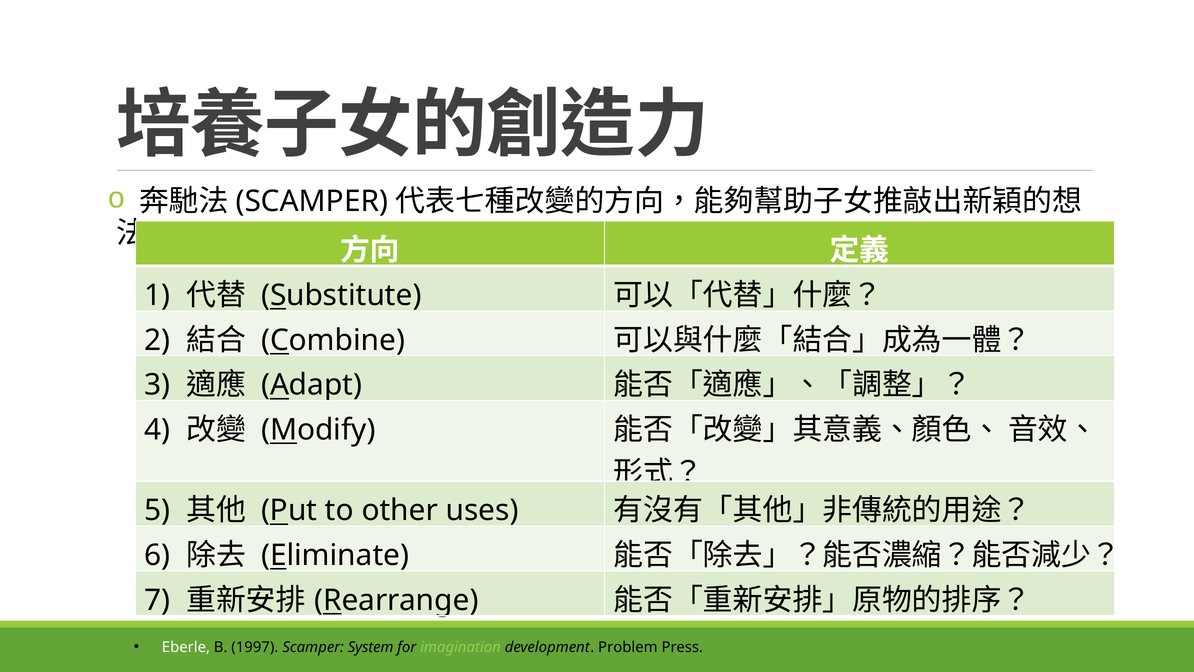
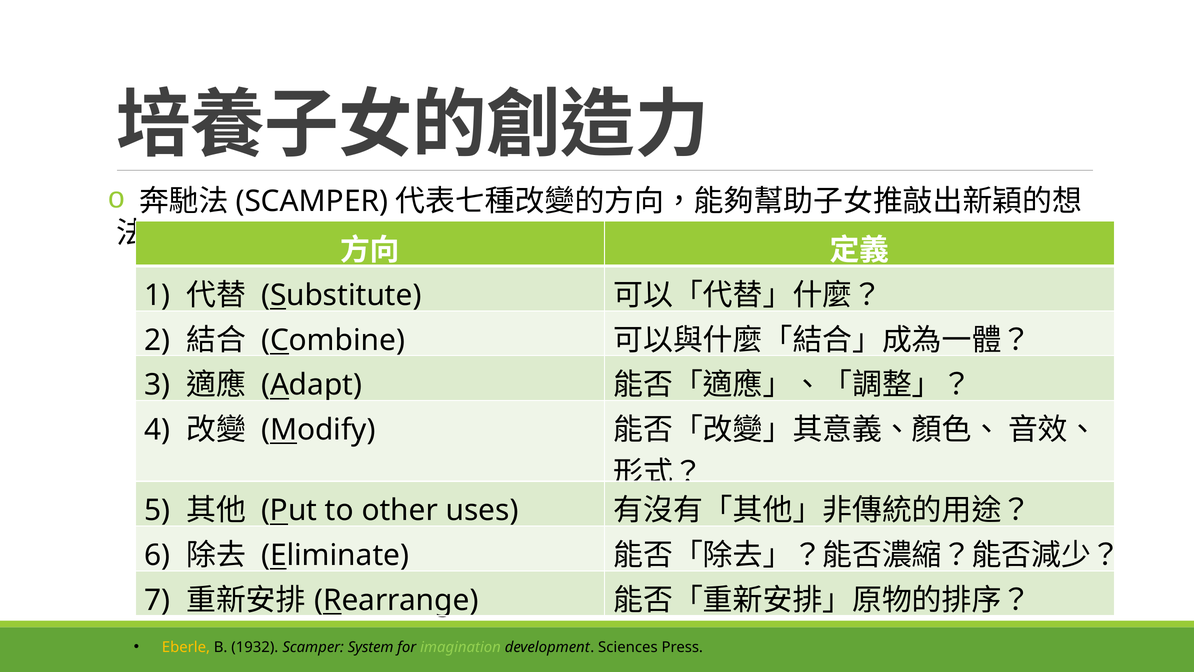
Eberle colour: white -> yellow (186, 647)
1997: 1997 -> 1932 (255, 647)
Problem: Problem -> Sciences (628, 647)
